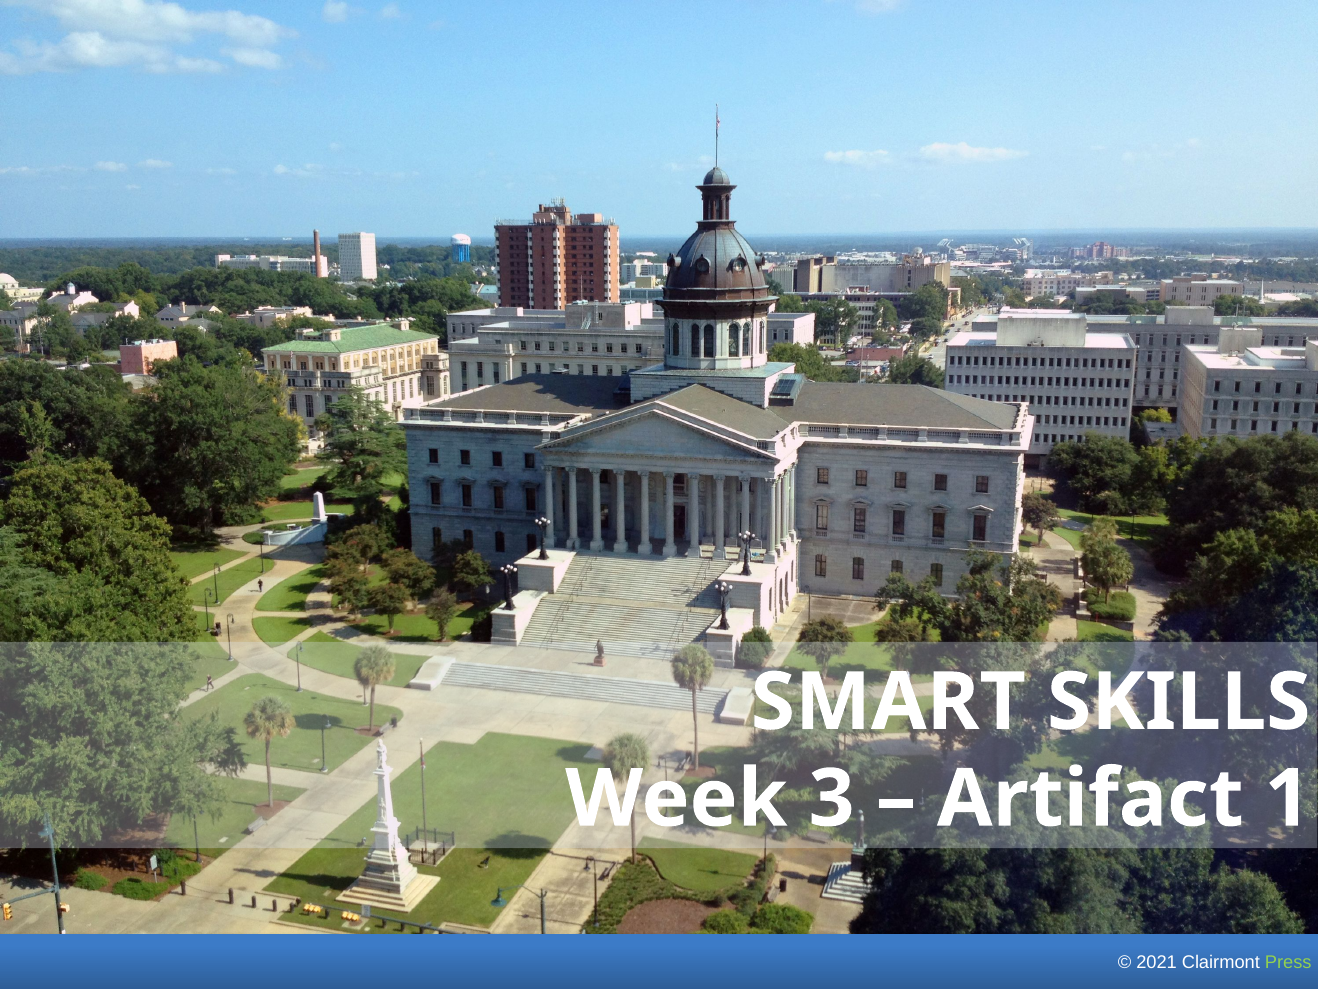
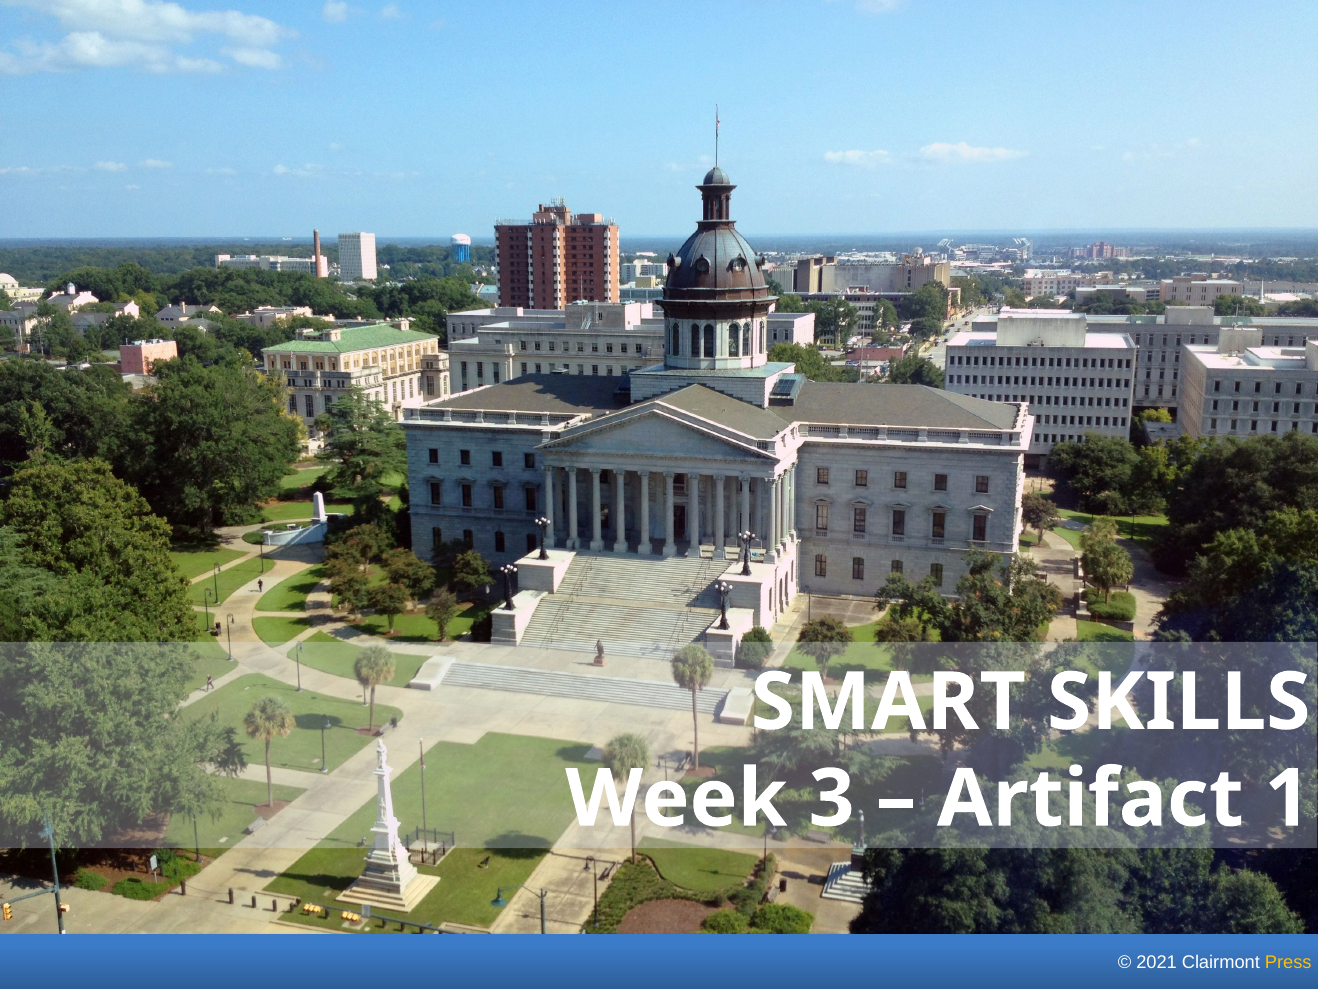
Press colour: light green -> yellow (1288, 962)
